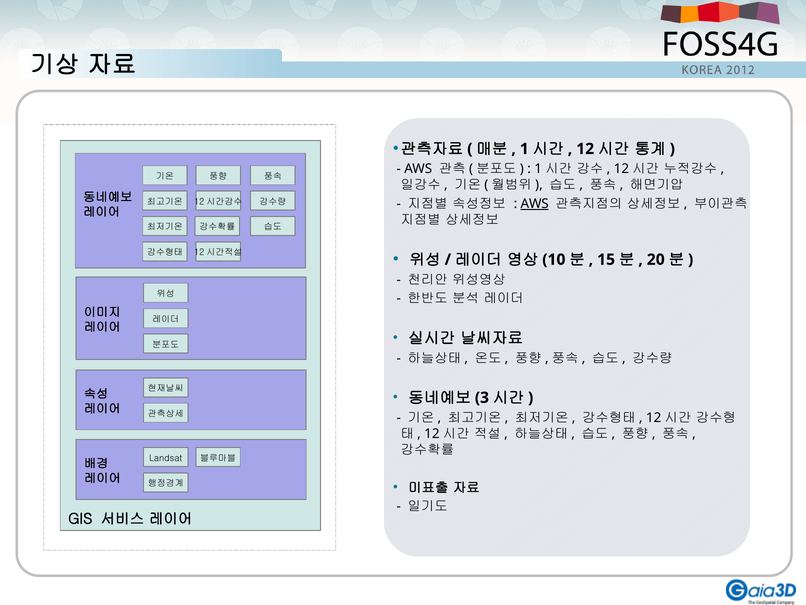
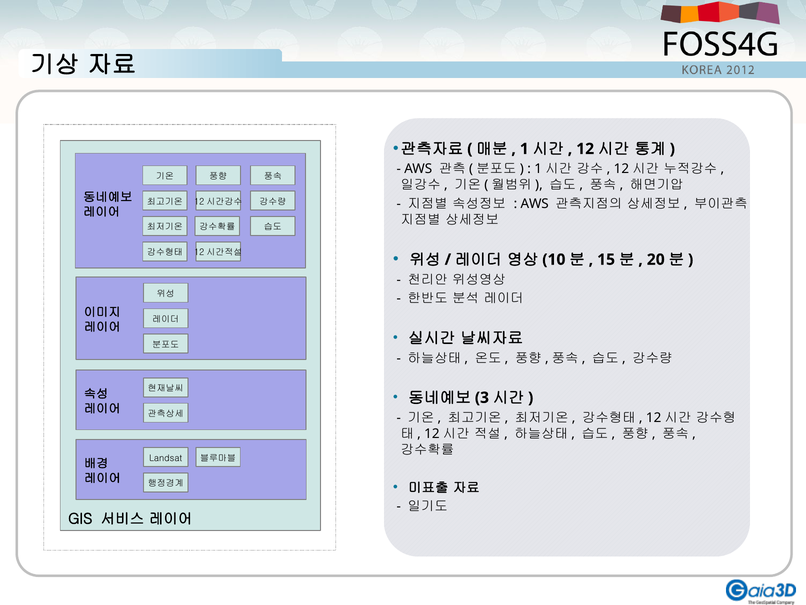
AWS underline: present -> none (535, 204)
